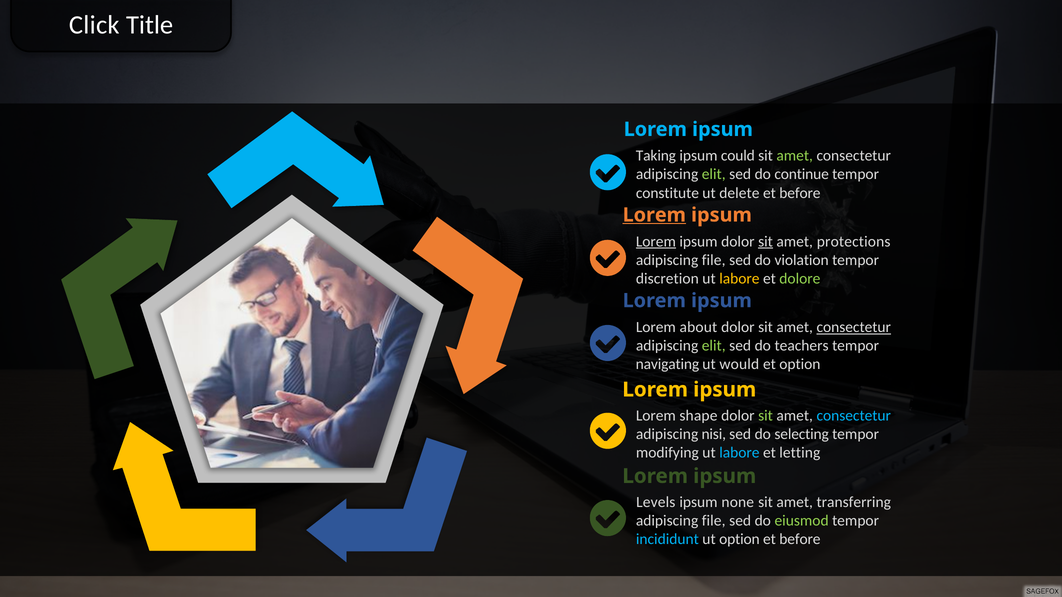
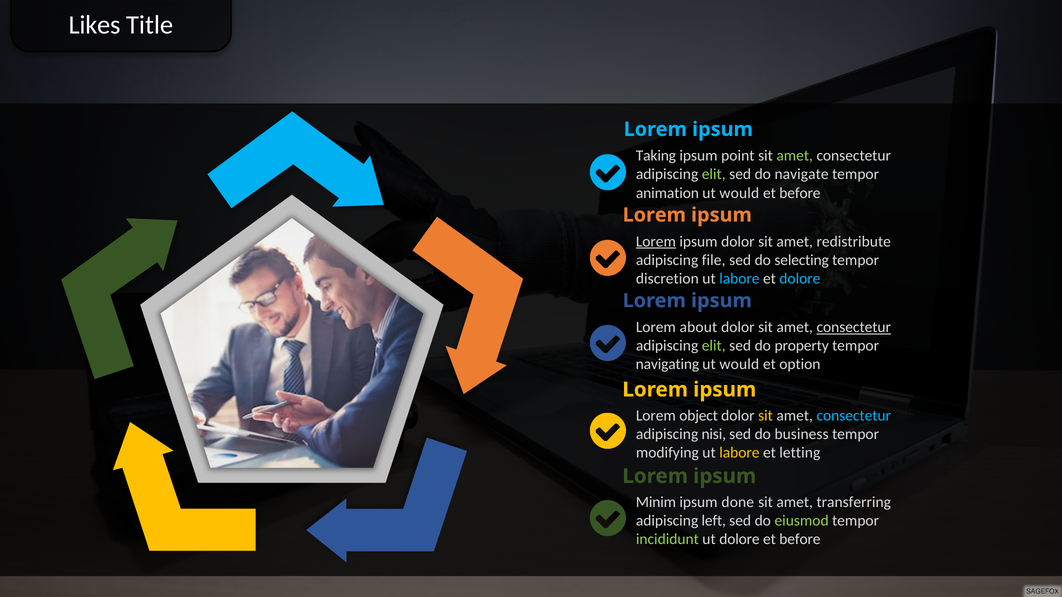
Click: Click -> Likes (94, 25)
could: could -> point (738, 156)
continue: continue -> navigate (802, 174)
constitute: constitute -> animation (667, 193)
delete: delete -> would (739, 193)
Lorem underline: present -> none (654, 215)
sit underline: present -> none (766, 242)
protections: protections -> redistribute (854, 242)
violation: violation -> selecting (802, 260)
labore colour: yellow -> light blue (739, 279)
dolore colour: light green -> light blue (800, 279)
teachers: teachers -> property (802, 346)
shape: shape -> object (699, 416)
sit colour: light green -> yellow (766, 416)
selecting: selecting -> business (802, 434)
labore colour: light blue -> yellow (739, 453)
Levels: Levels -> Minim (656, 502)
none: none -> done (738, 502)
file: file -> left (714, 521)
incididunt colour: light blue -> light green (667, 540)
ut option: option -> dolore (739, 540)
